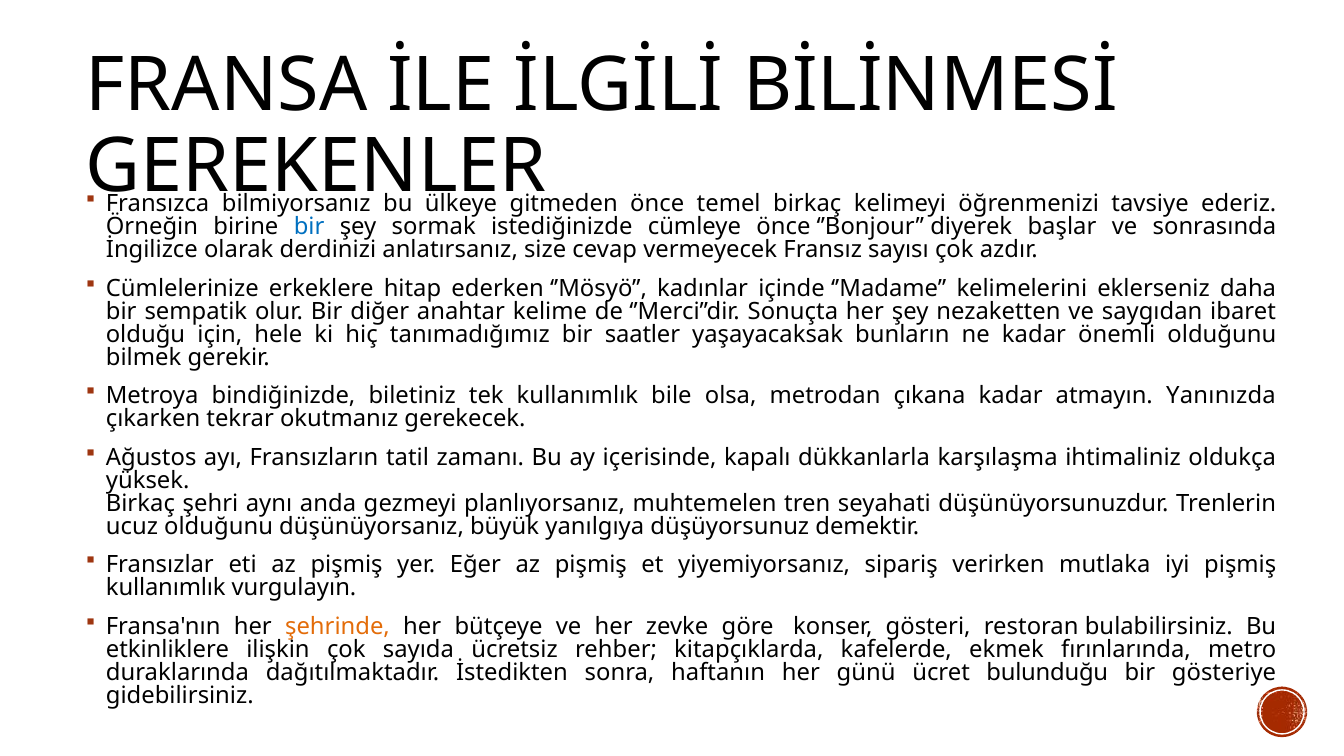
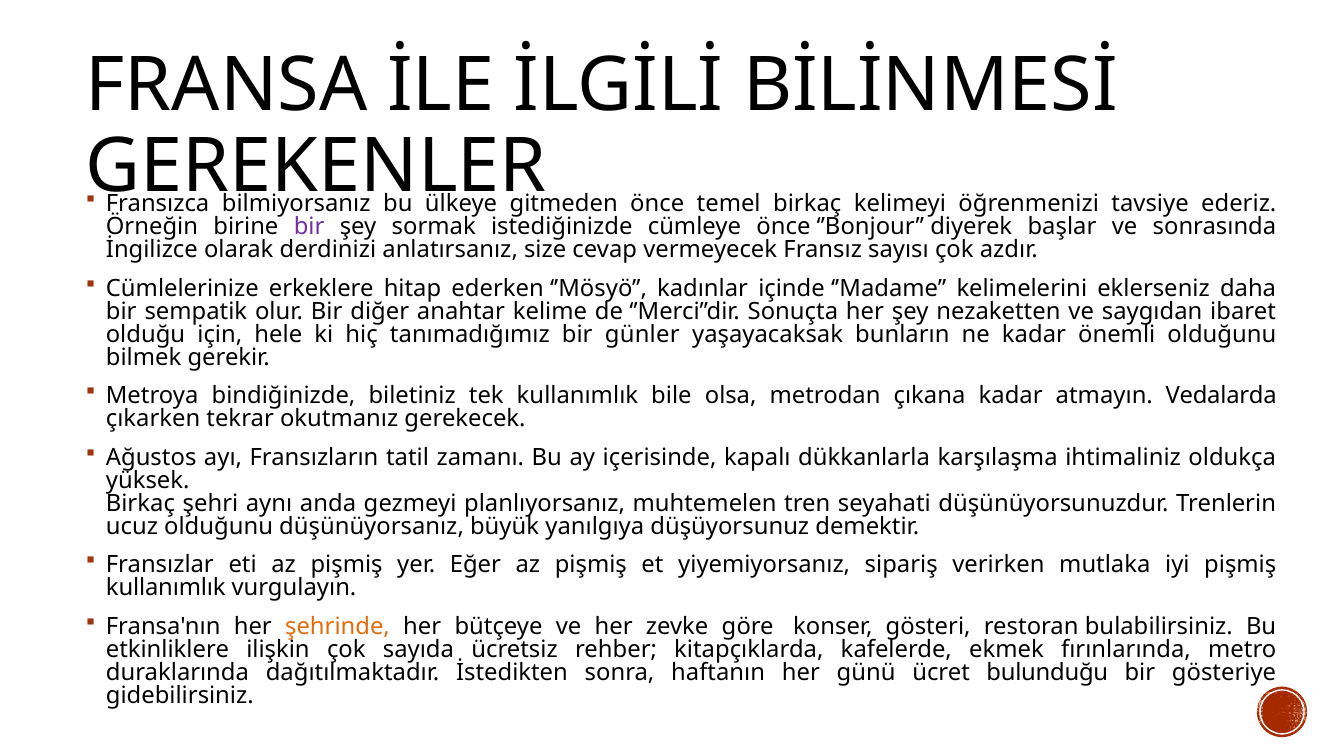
bir colour: blue -> purple (309, 227)
saatler: saatler -> günler (642, 334)
Yanınızda: Yanınızda -> Vedalarda (1221, 396)
